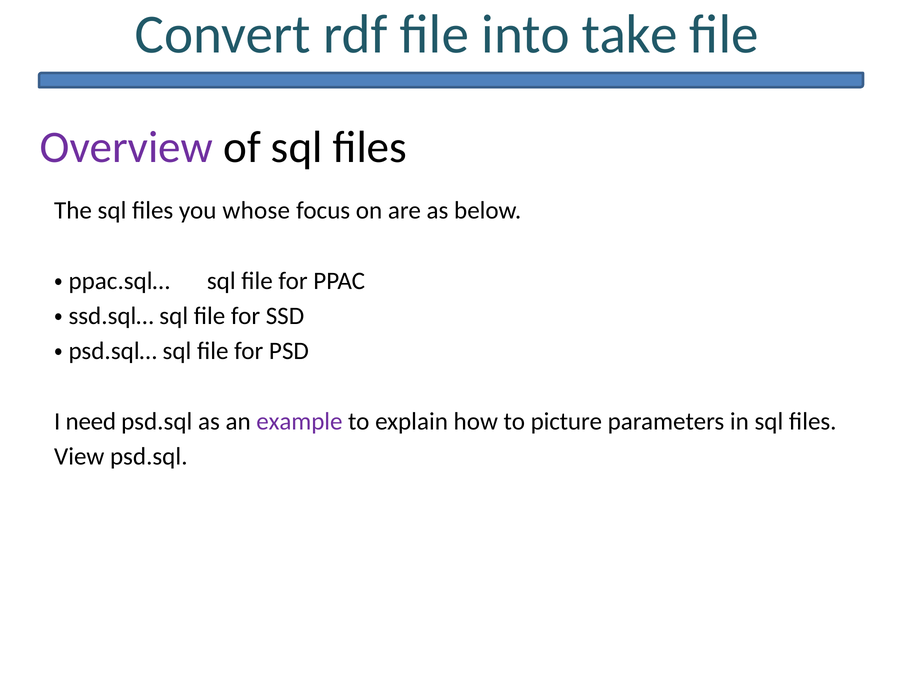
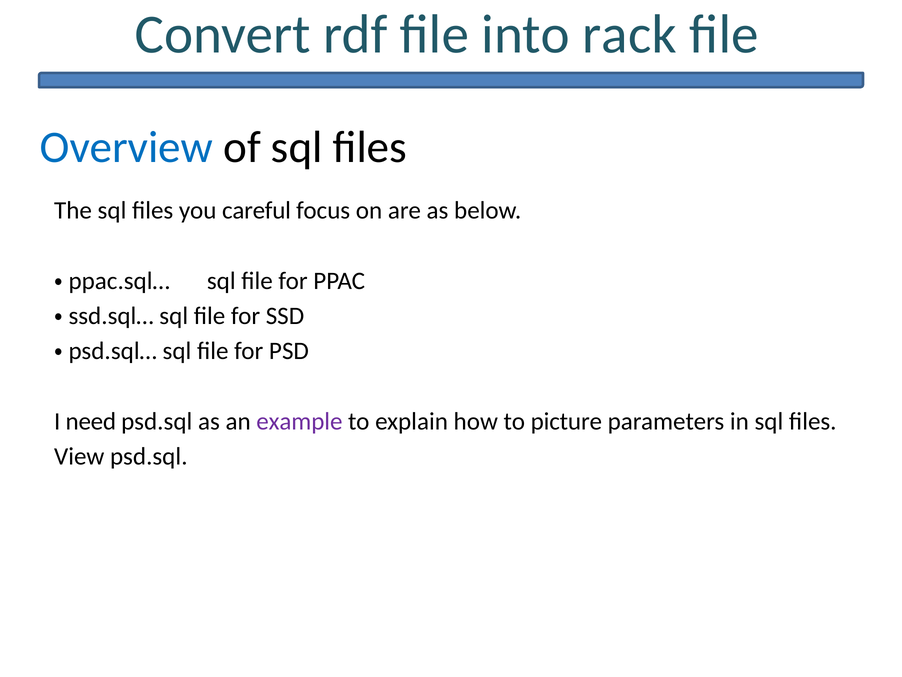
take: take -> rack (629, 35)
Overview colour: purple -> blue (126, 147)
whose: whose -> careful (256, 210)
